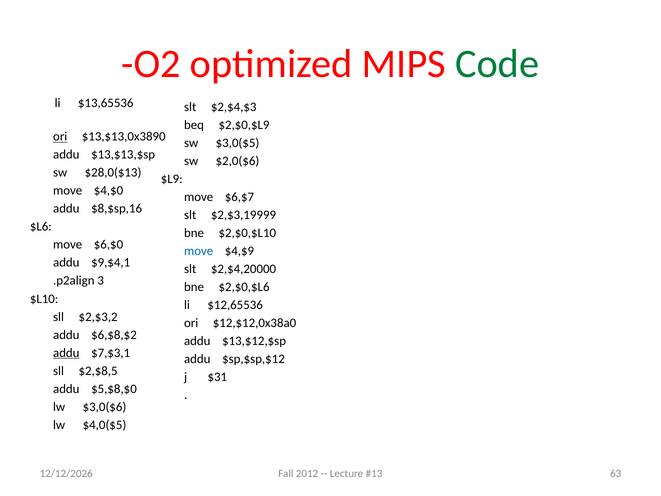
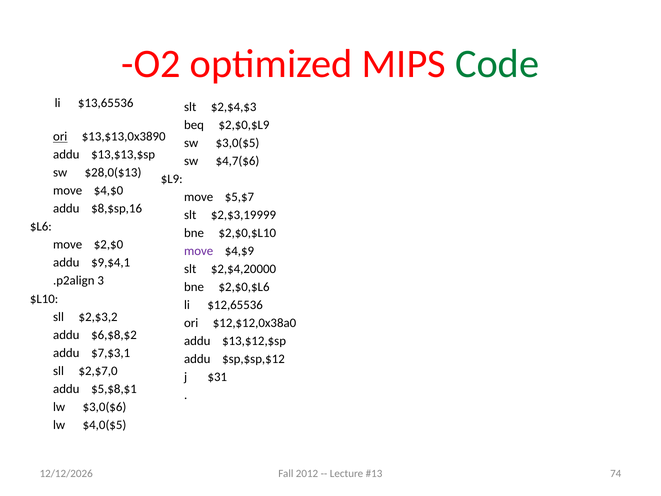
$2,0($6: $2,0($6 -> $4,7($6 (238, 161)
$6,$7: $6,$7 -> $5,$7 (239, 197)
$6,$0: $6,$0 -> $2,$0 (108, 245)
move colour: blue -> purple (199, 251)
addu underline: present -> none (66, 353)
$2,$8,5: $2,$8,5 -> $2,$7,0 (98, 371)
$5,$8,$0: $5,$8,$0 -> $5,$8,$1 (114, 389)
63: 63 -> 74 (616, 473)
